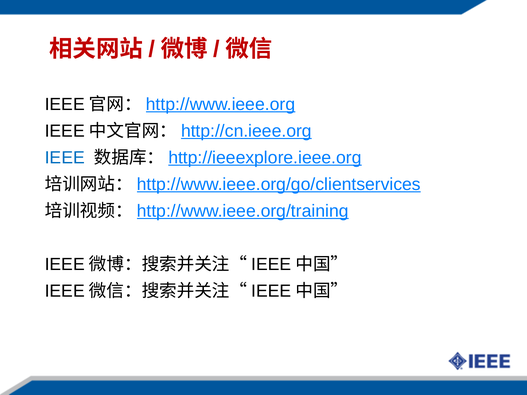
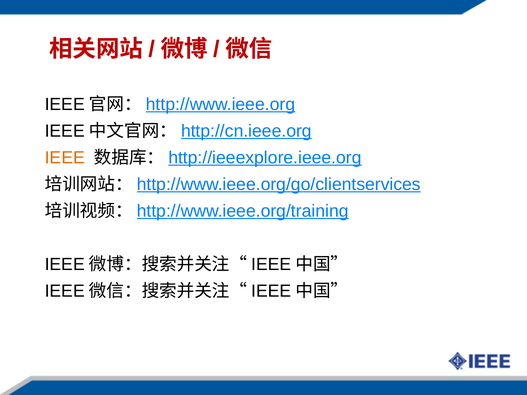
IEEE colour: blue -> orange (65, 158)
